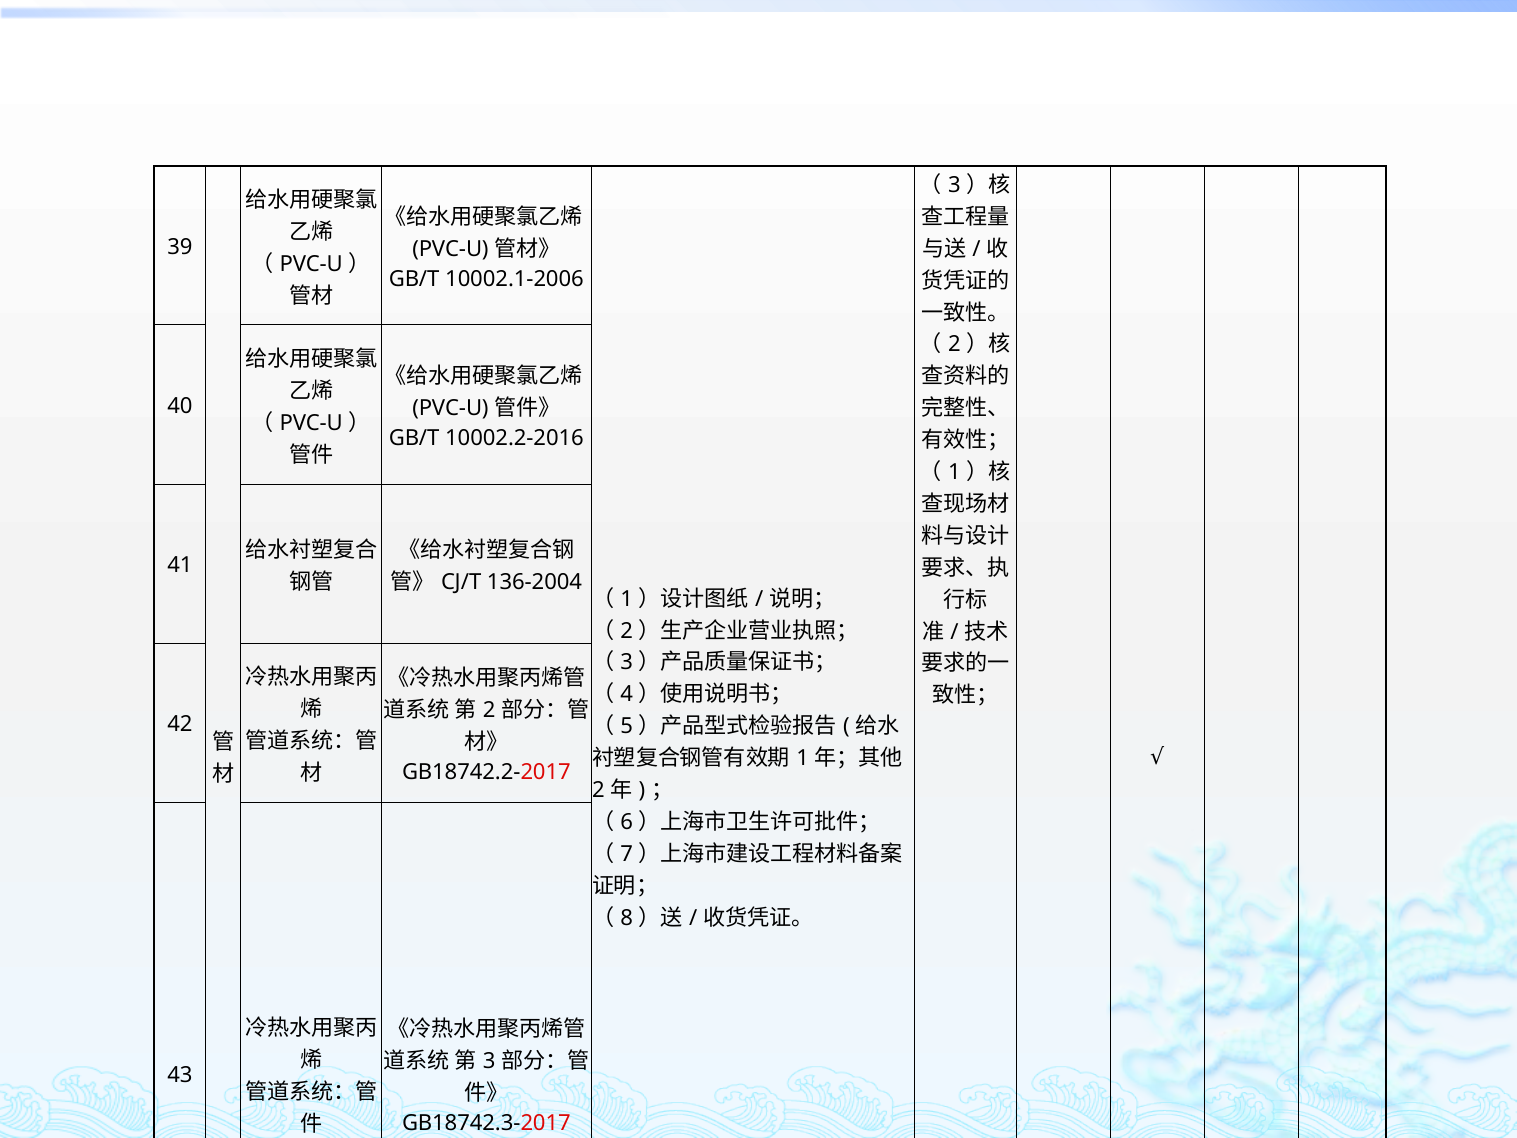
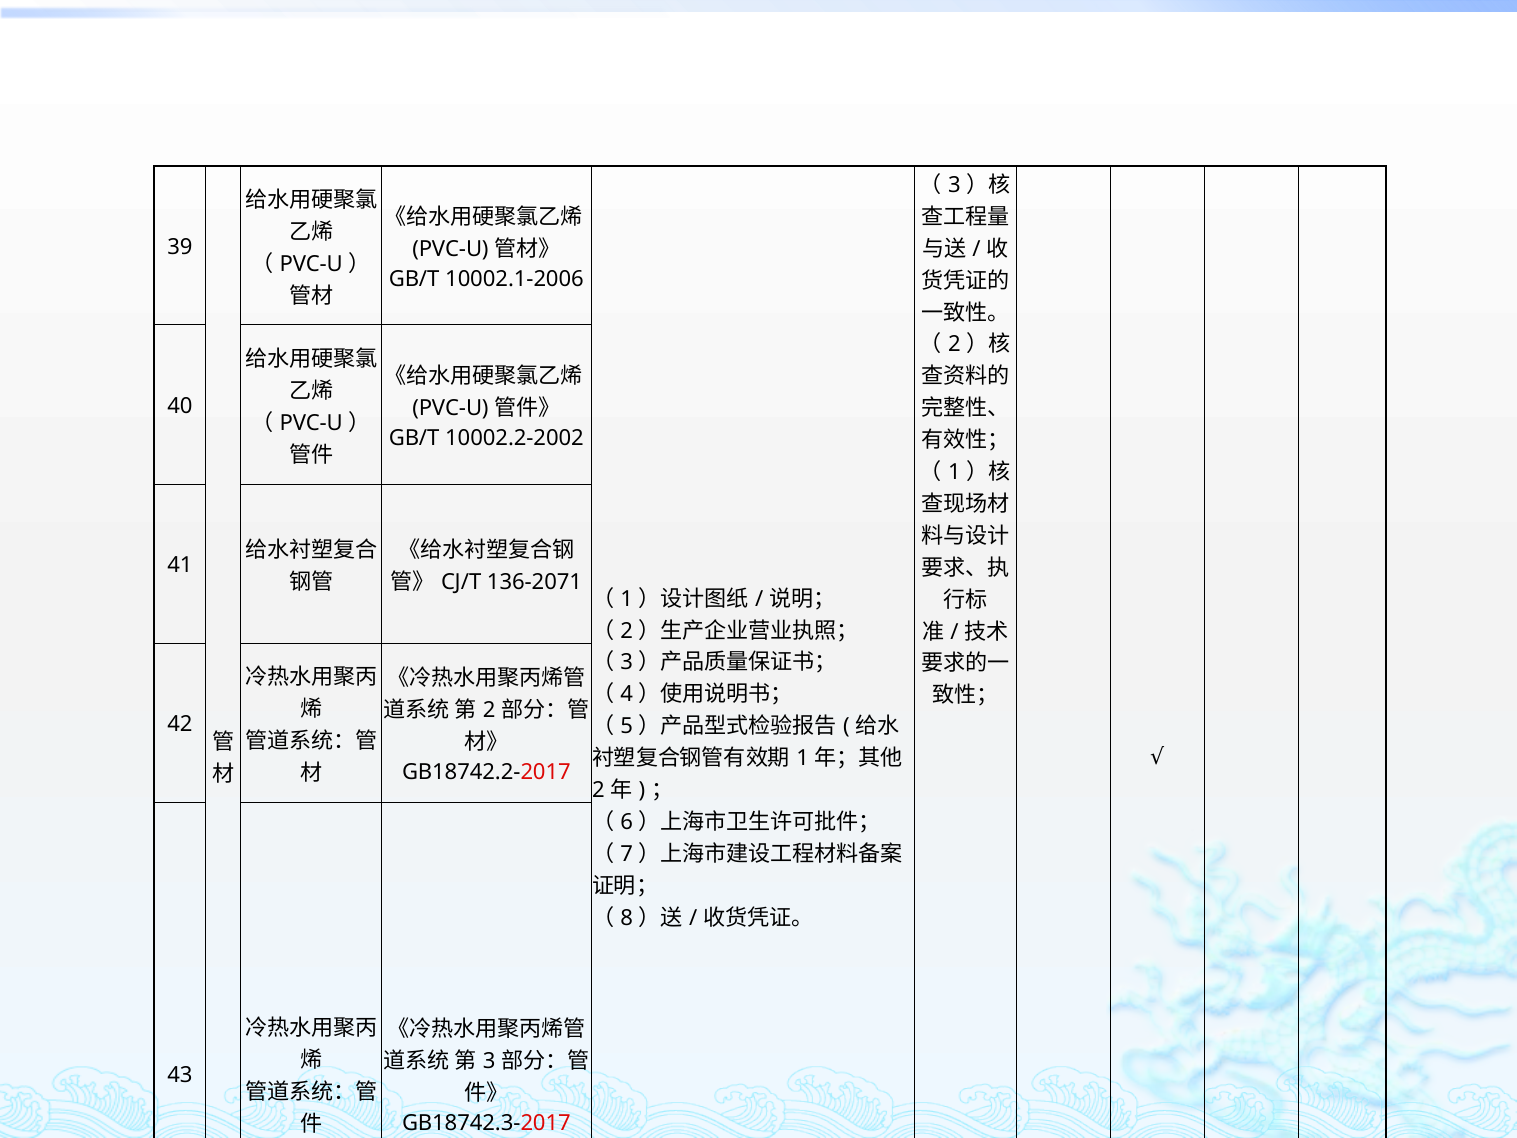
10002.2-2016: 10002.2-2016 -> 10002.2-2002 (515, 438)
136-2004: 136-2004 -> 136-2071 (535, 582)
